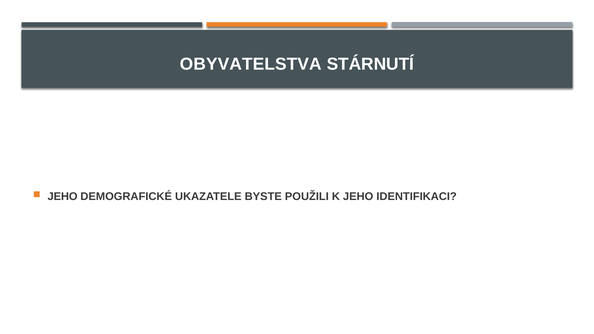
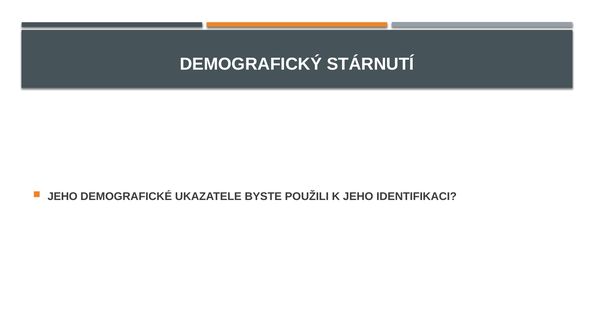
OBYVATELSTVA: OBYVATELSTVA -> DEMOGRAFICKÝ (251, 64)
